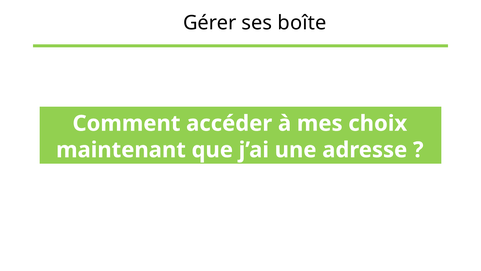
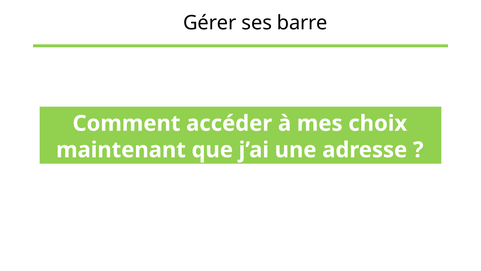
boîte: boîte -> barre (302, 23)
